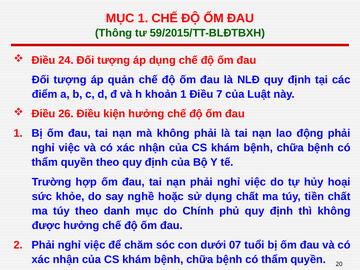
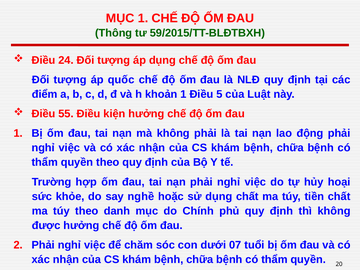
quản: quản -> quốc (121, 80)
7: 7 -> 5 (219, 94)
26: 26 -> 55 (66, 114)
